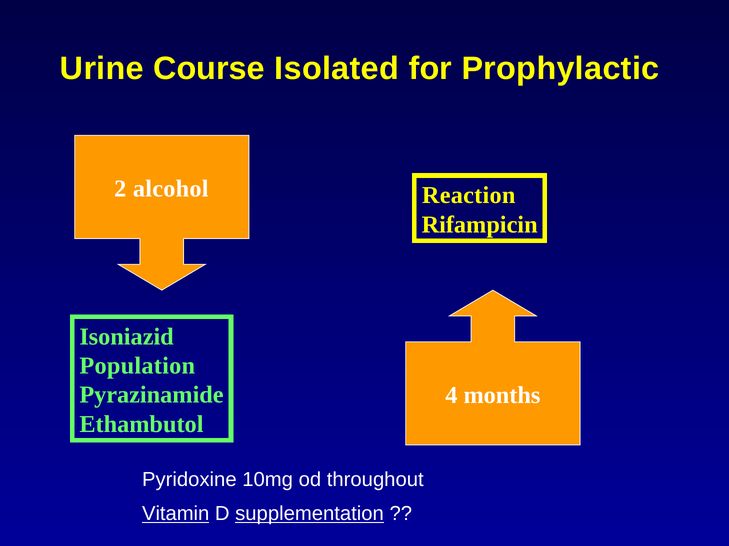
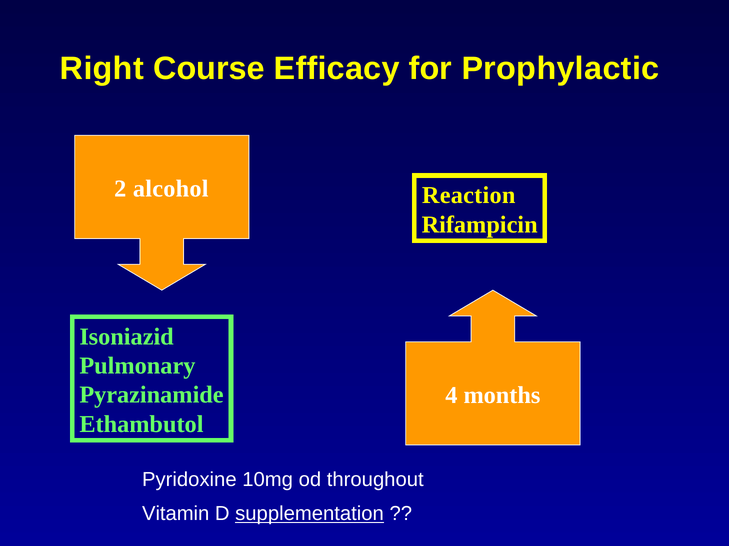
Urine: Urine -> Right (102, 69)
Isolated: Isolated -> Efficacy (337, 69)
Population: Population -> Pulmonary (137, 366)
Vitamin underline: present -> none (176, 514)
